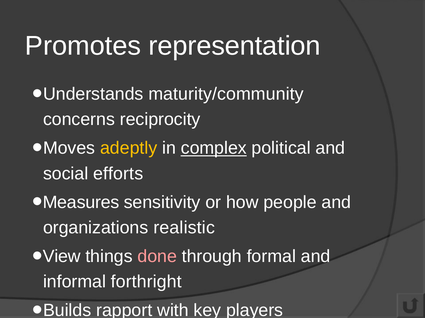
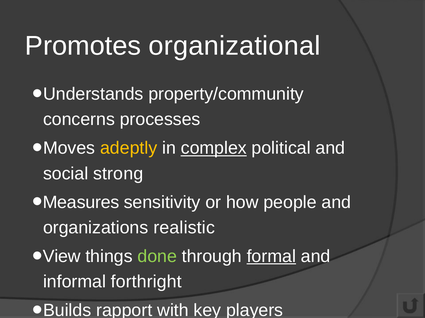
representation: representation -> organizational (234, 46)
maturity/community: maturity/community -> property/community (226, 94)
reciprocity: reciprocity -> processes (160, 120)
efforts: efforts -> strong (118, 174)
done colour: pink -> light green (157, 257)
formal underline: none -> present (271, 257)
